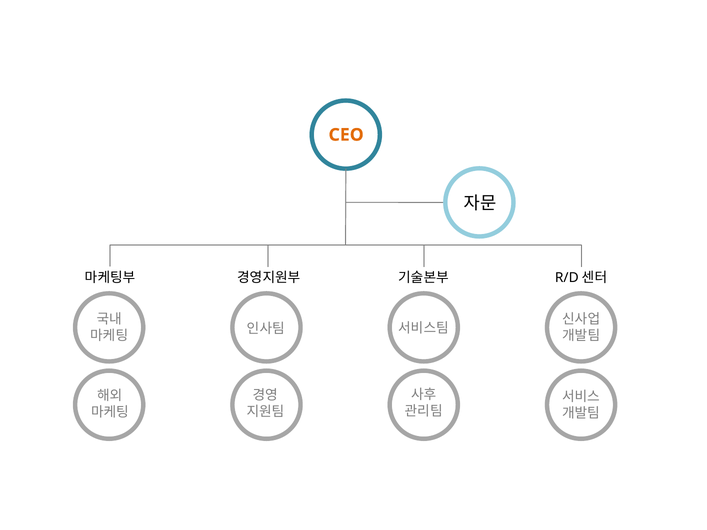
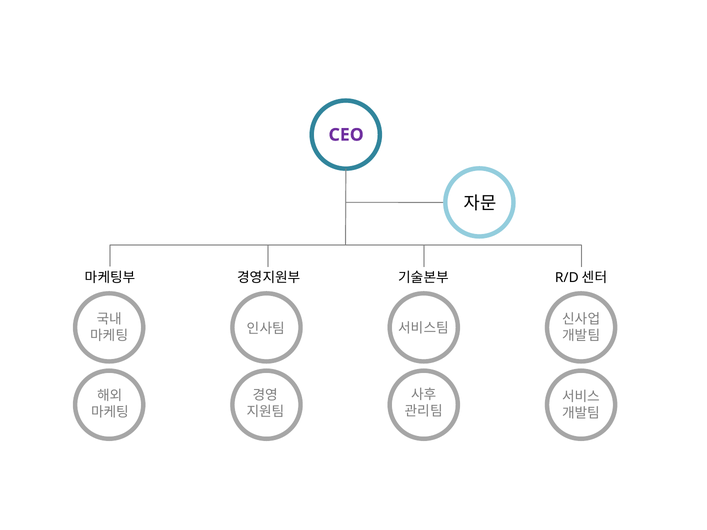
CEO colour: orange -> purple (346, 135)
